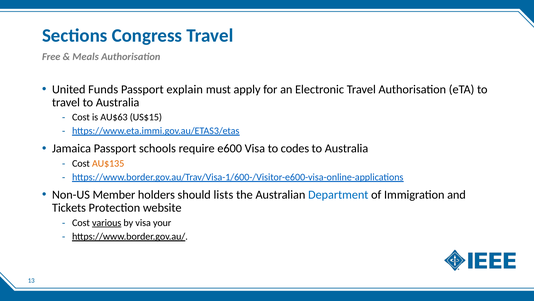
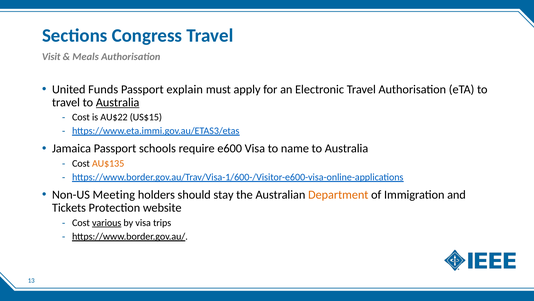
Free: Free -> Visit (51, 57)
Australia underline: none -> present (118, 102)
AU$63: AU$63 -> AU$22 (114, 117)
codes: codes -> name (295, 148)
Member: Member -> Meeting (114, 194)
lists: lists -> stay (224, 194)
Department colour: blue -> orange (338, 194)
your: your -> trips (162, 222)
